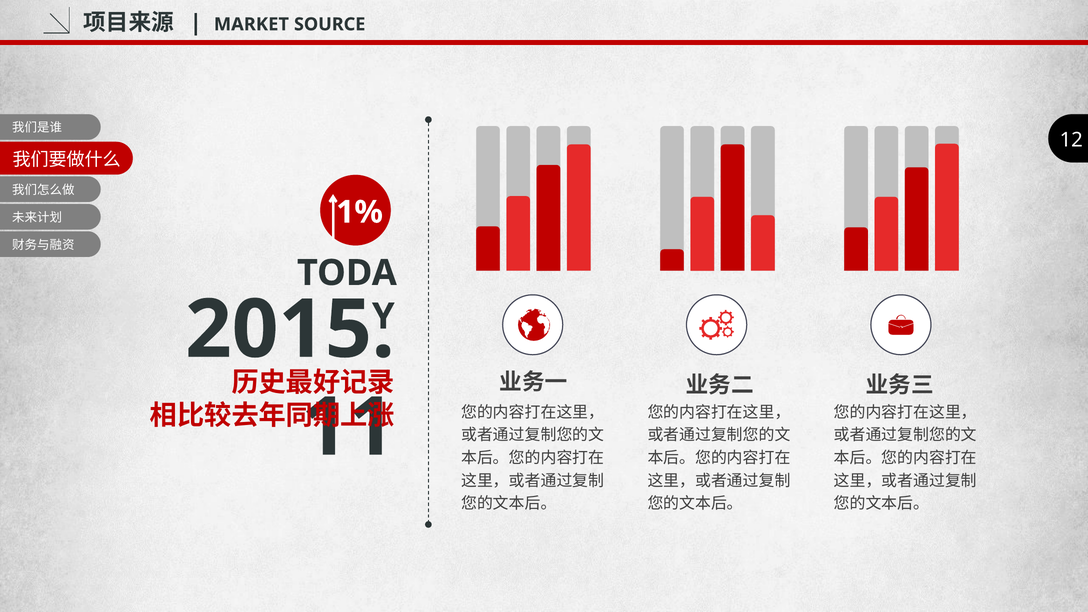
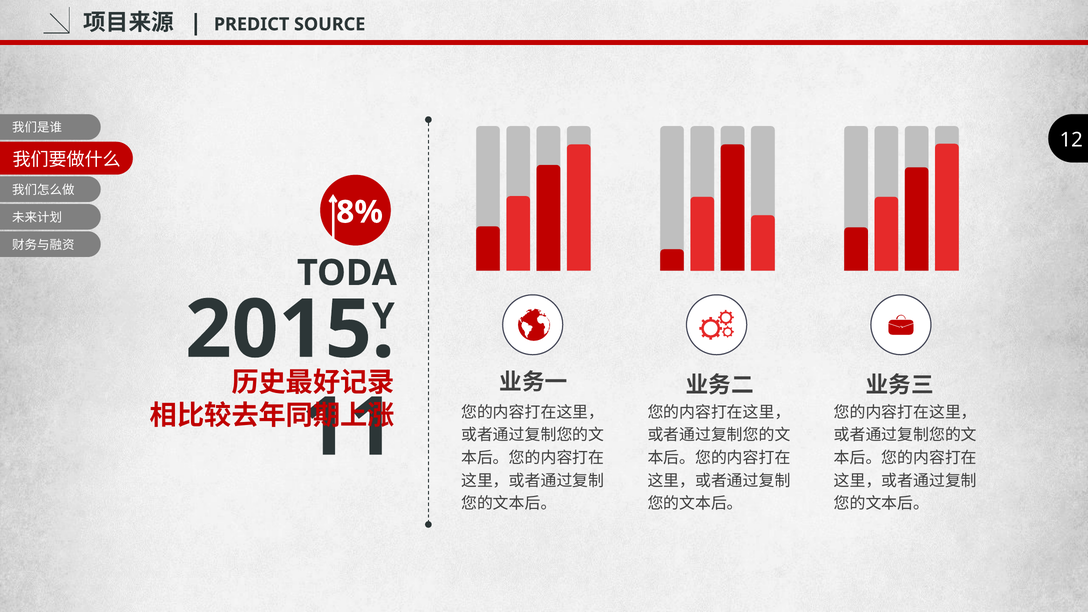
MARKET: MARKET -> PREDICT (252, 24)
1%: 1% -> 8% (360, 212)
